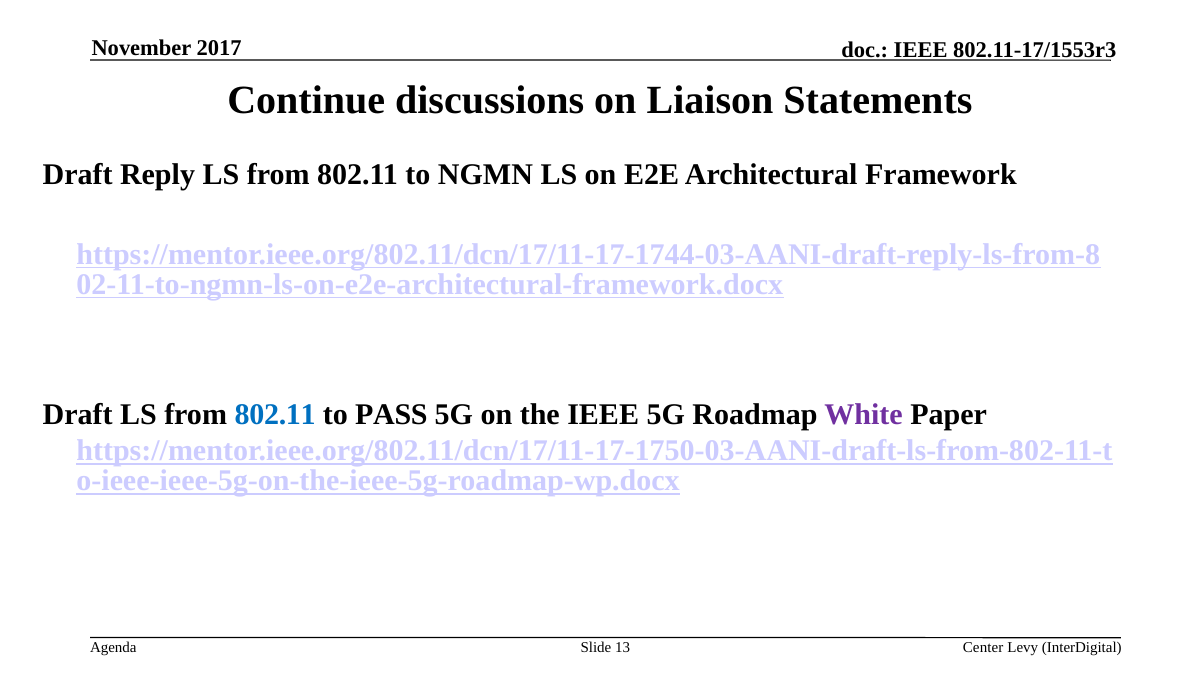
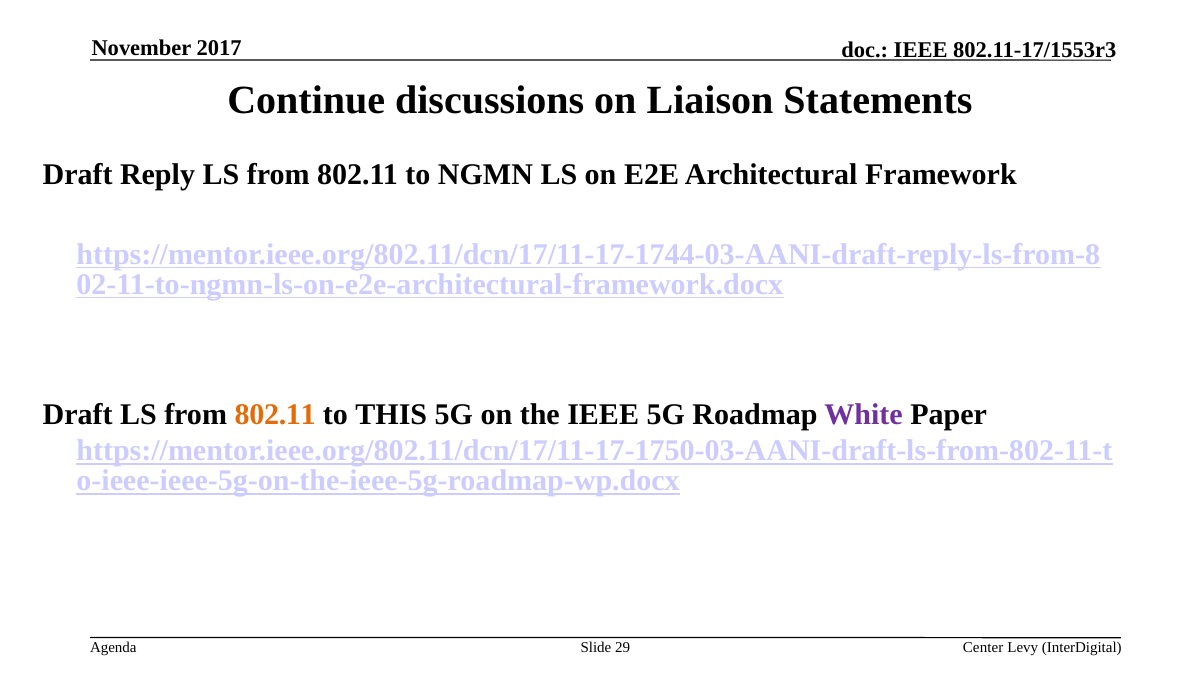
802.11 colour: blue -> orange (275, 415)
PASS: PASS -> THIS (391, 415)
13: 13 -> 29 (623, 648)
